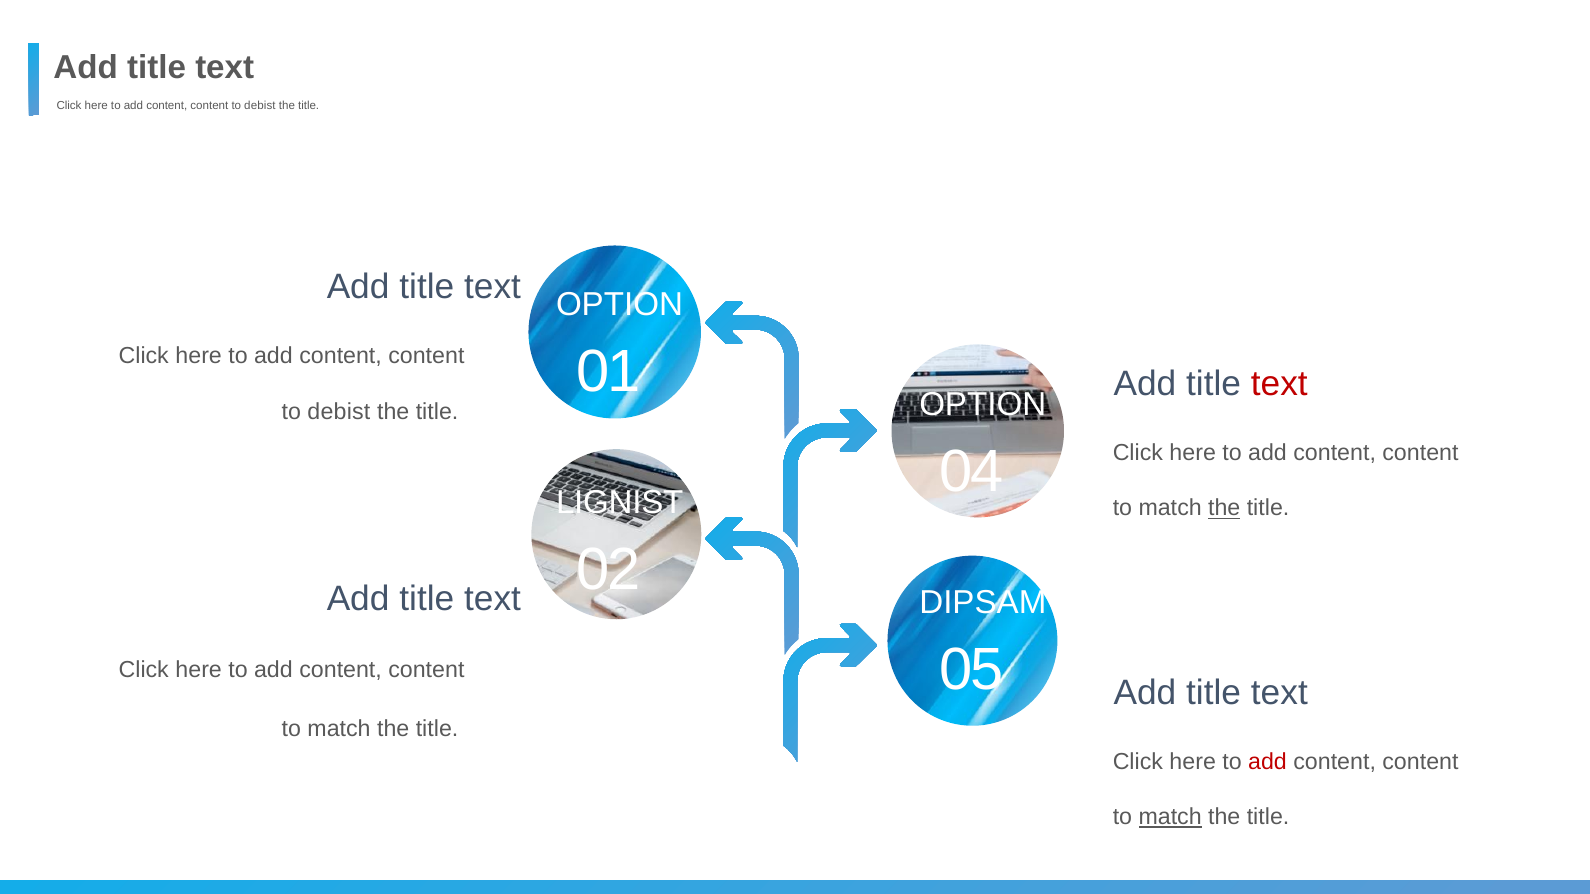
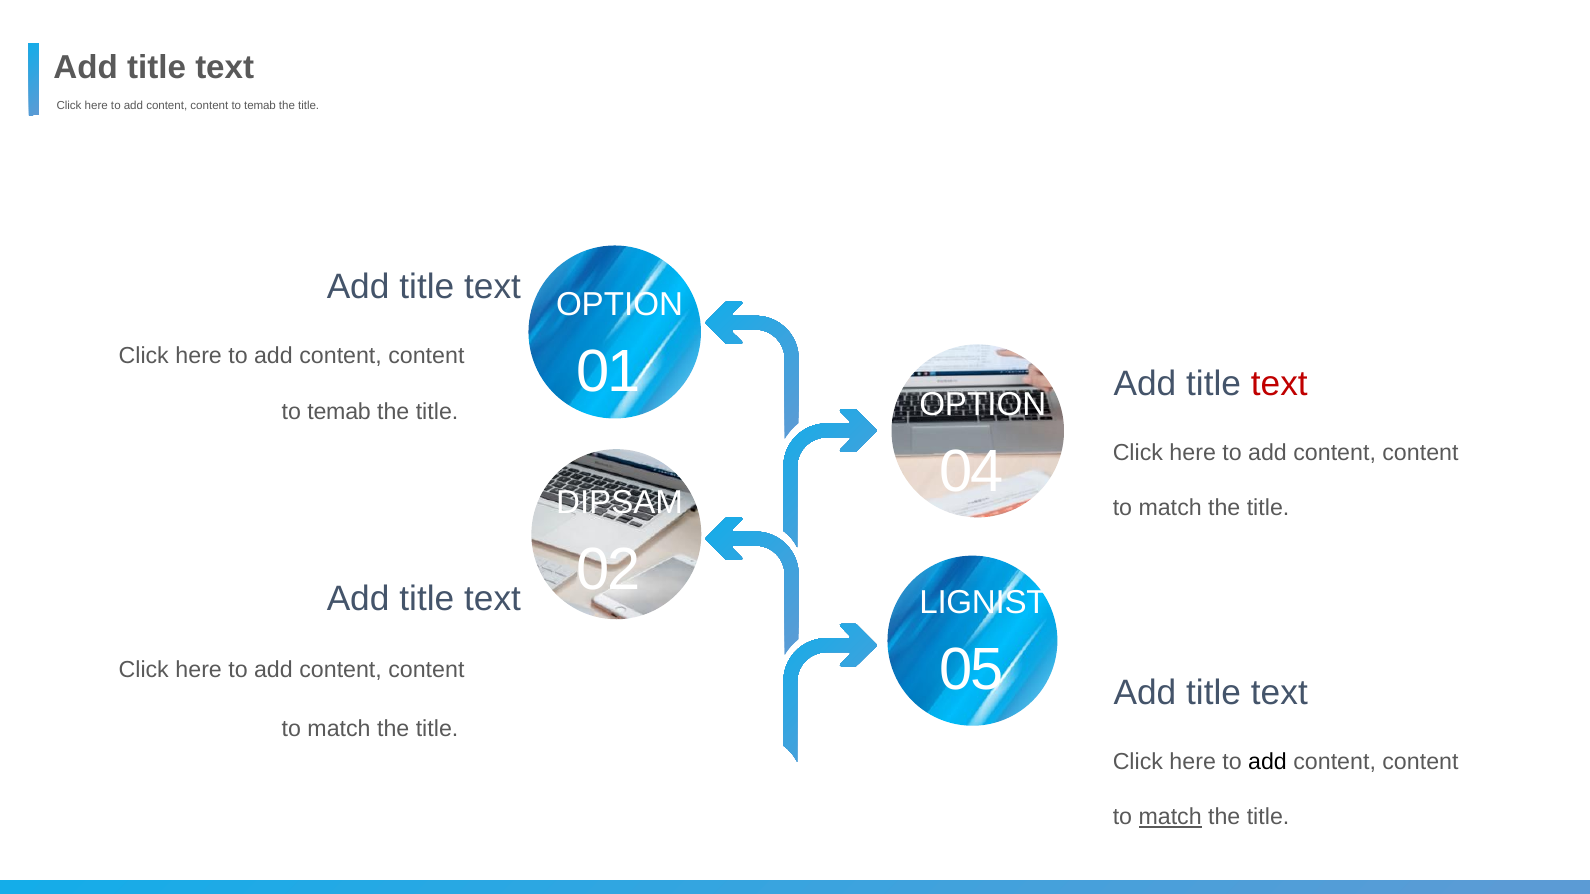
debist: debist -> temab (260, 106)
debist: debist -> temab (339, 412)
LIGNIST: LIGNIST -> DIPSAM (620, 503)
the underline: present -> none (1224, 508)
DIPSAM: DIPSAM -> LIGNIST (983, 603)
add colour: red -> black (1267, 762)
